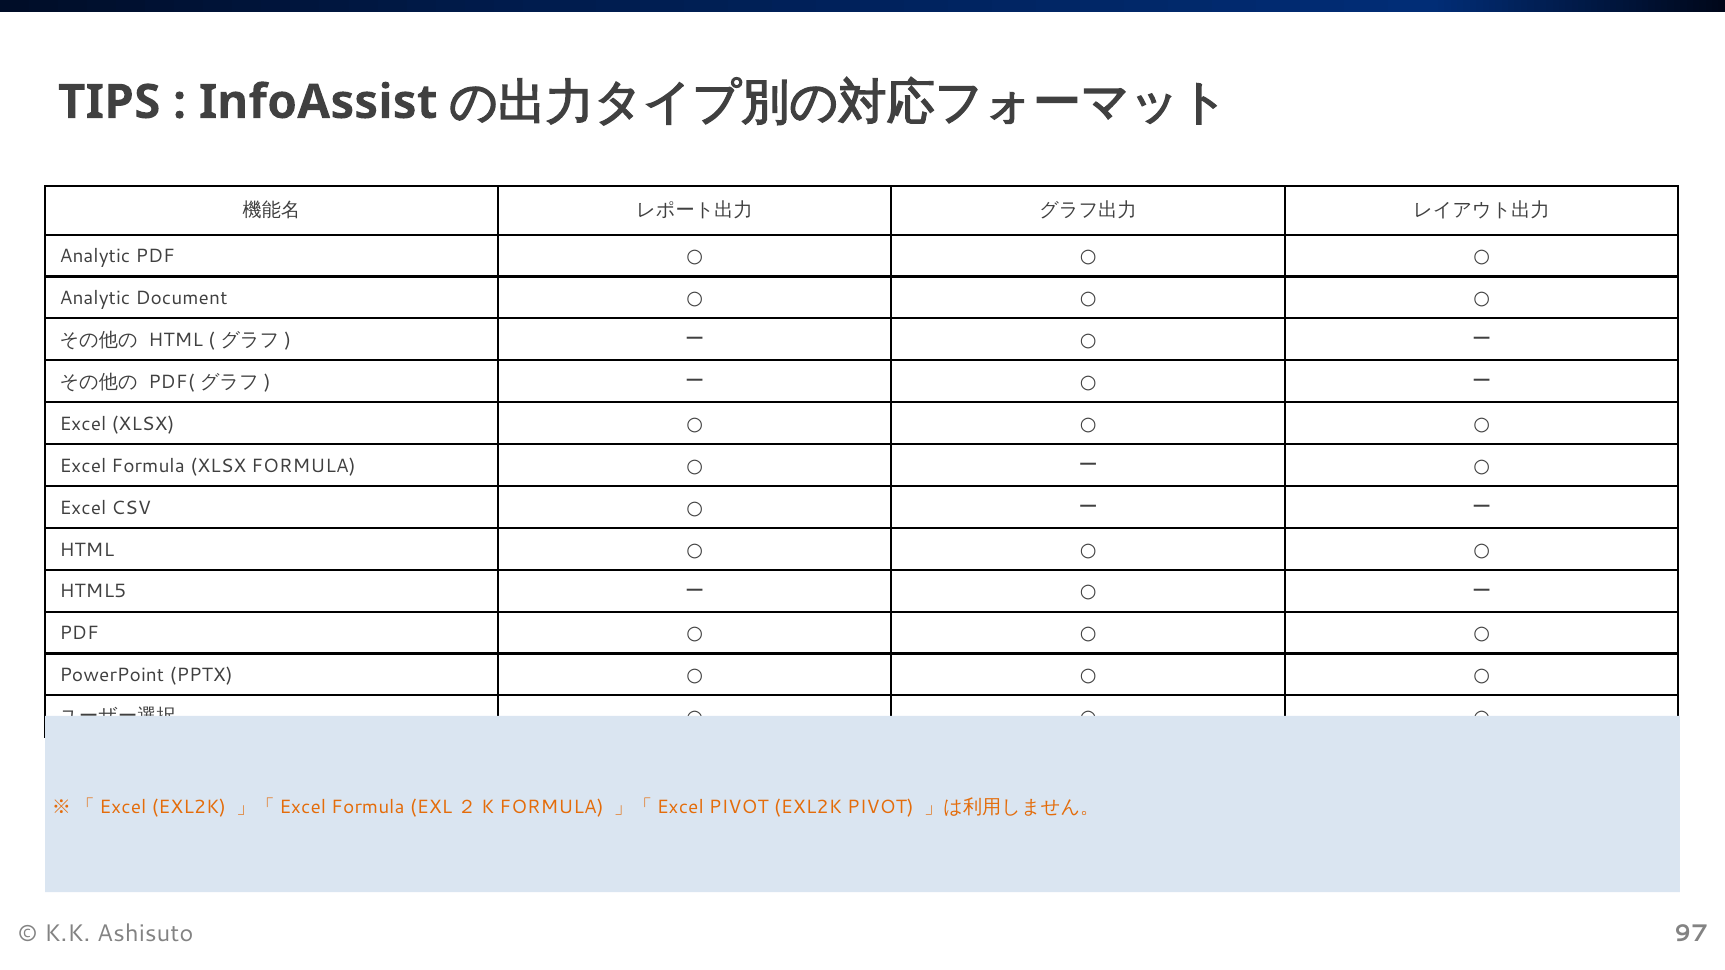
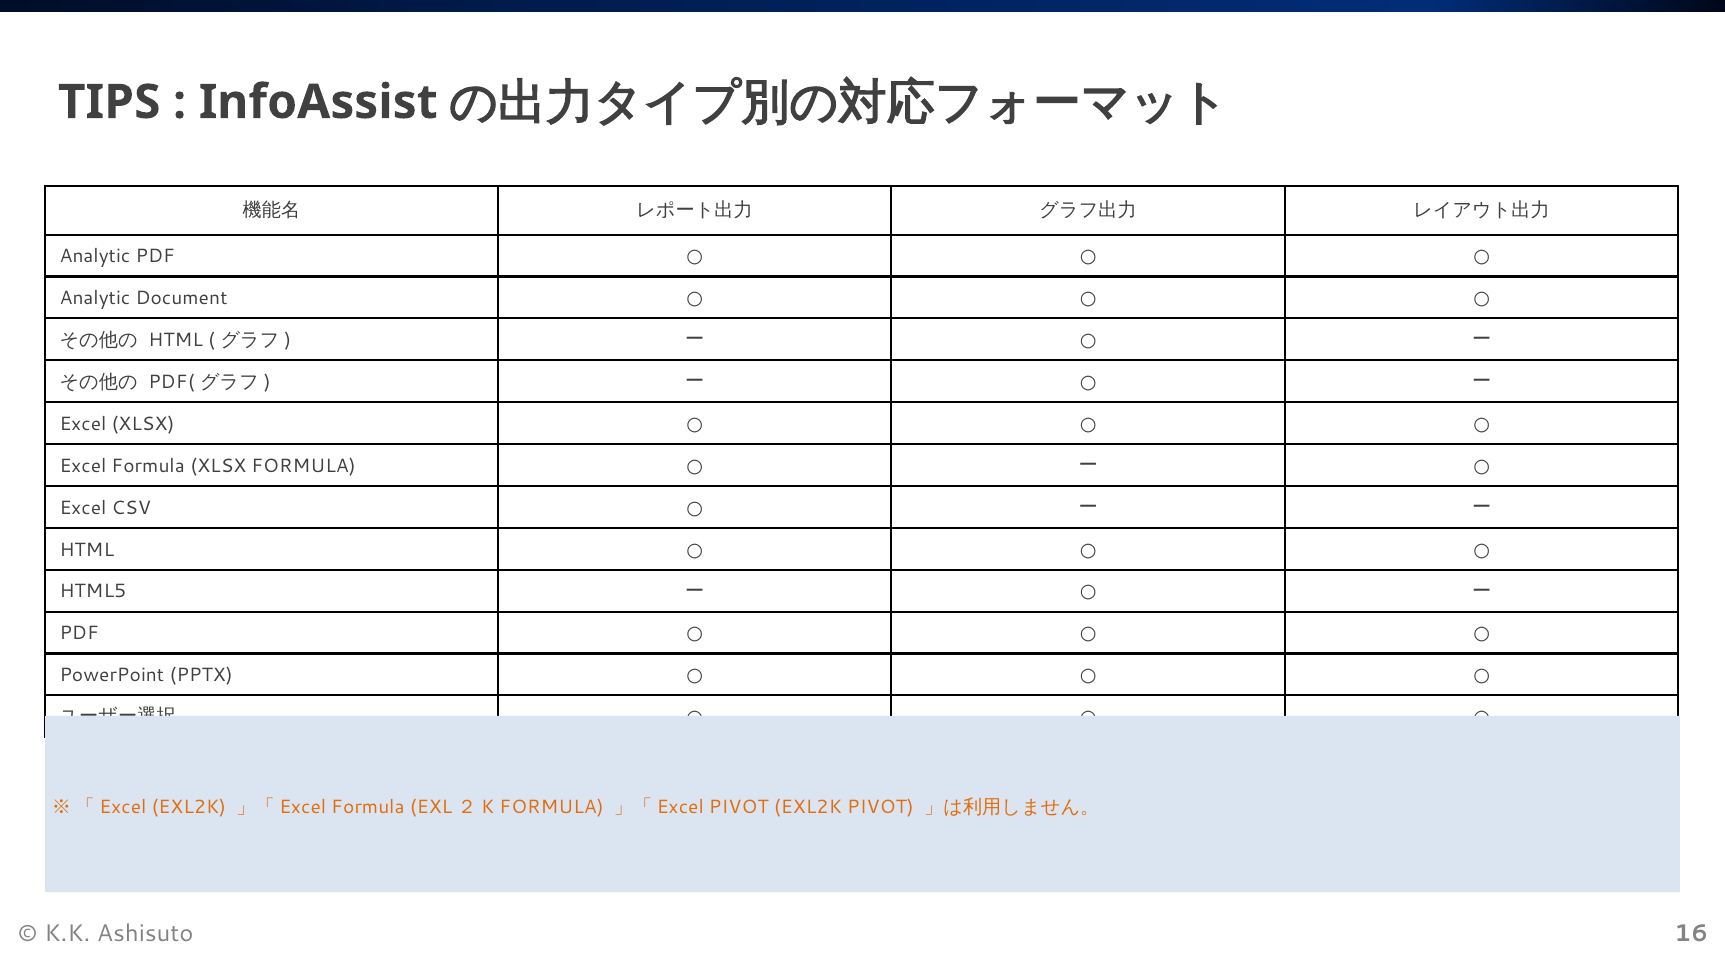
97: 97 -> 16 (1691, 934)
